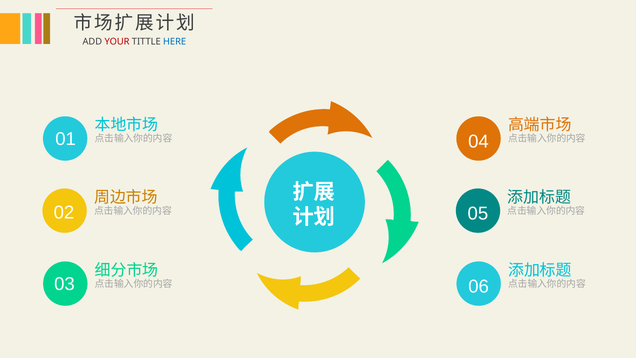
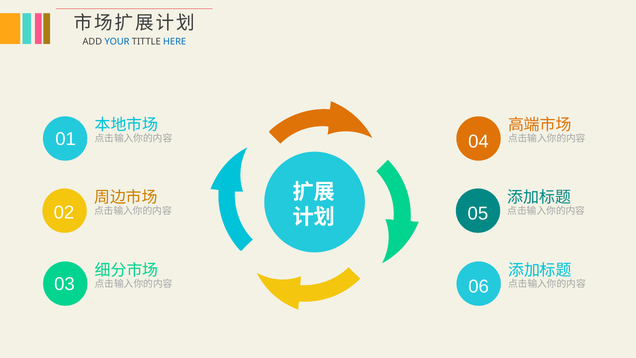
YOUR colour: red -> blue (117, 42)
